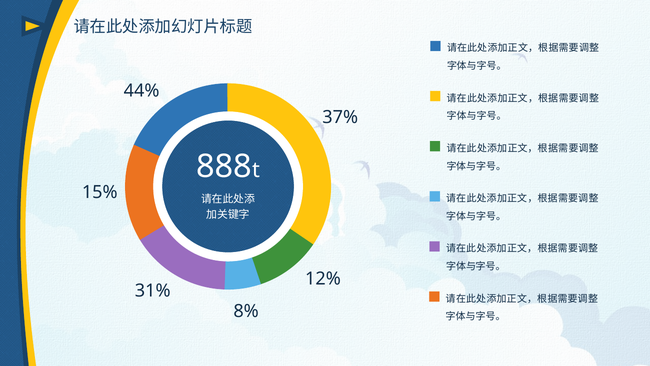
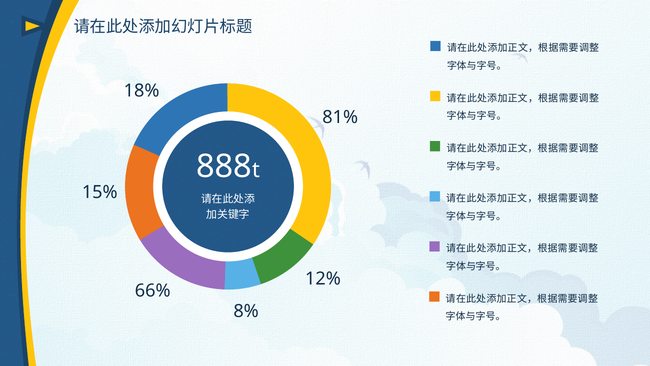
44%: 44% -> 18% (142, 91)
37%: 37% -> 81% (340, 117)
31%: 31% -> 66% (153, 290)
